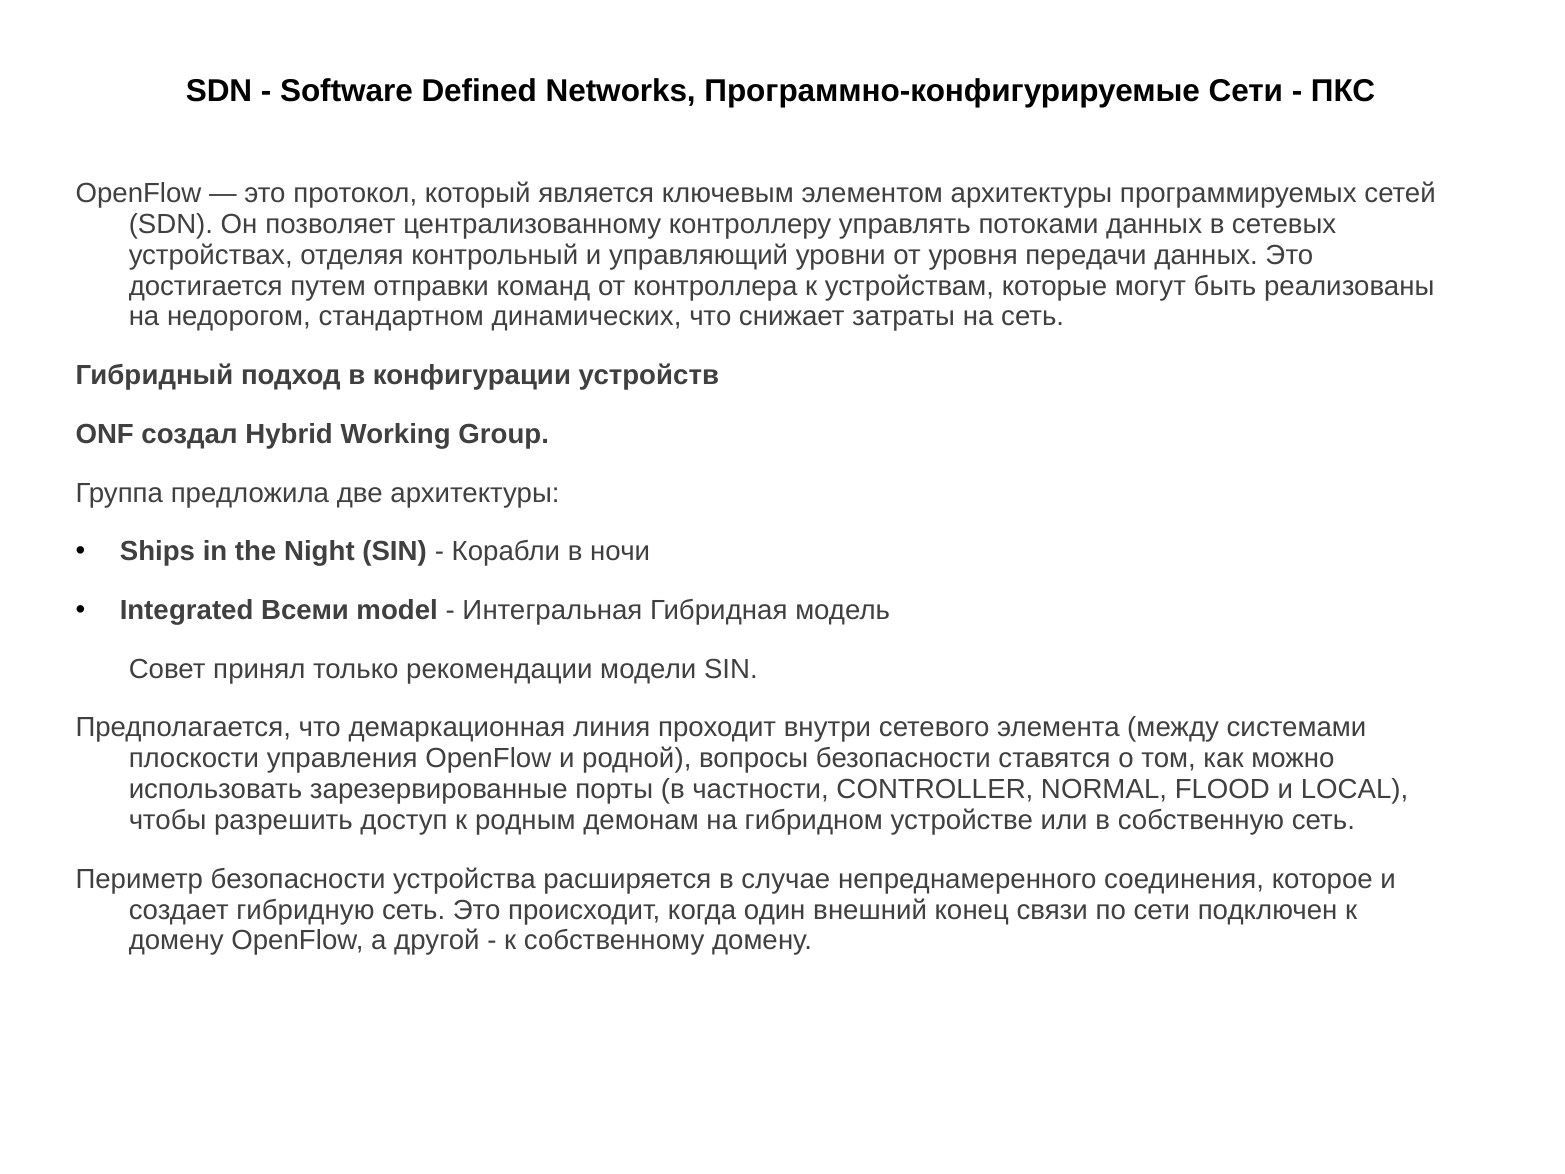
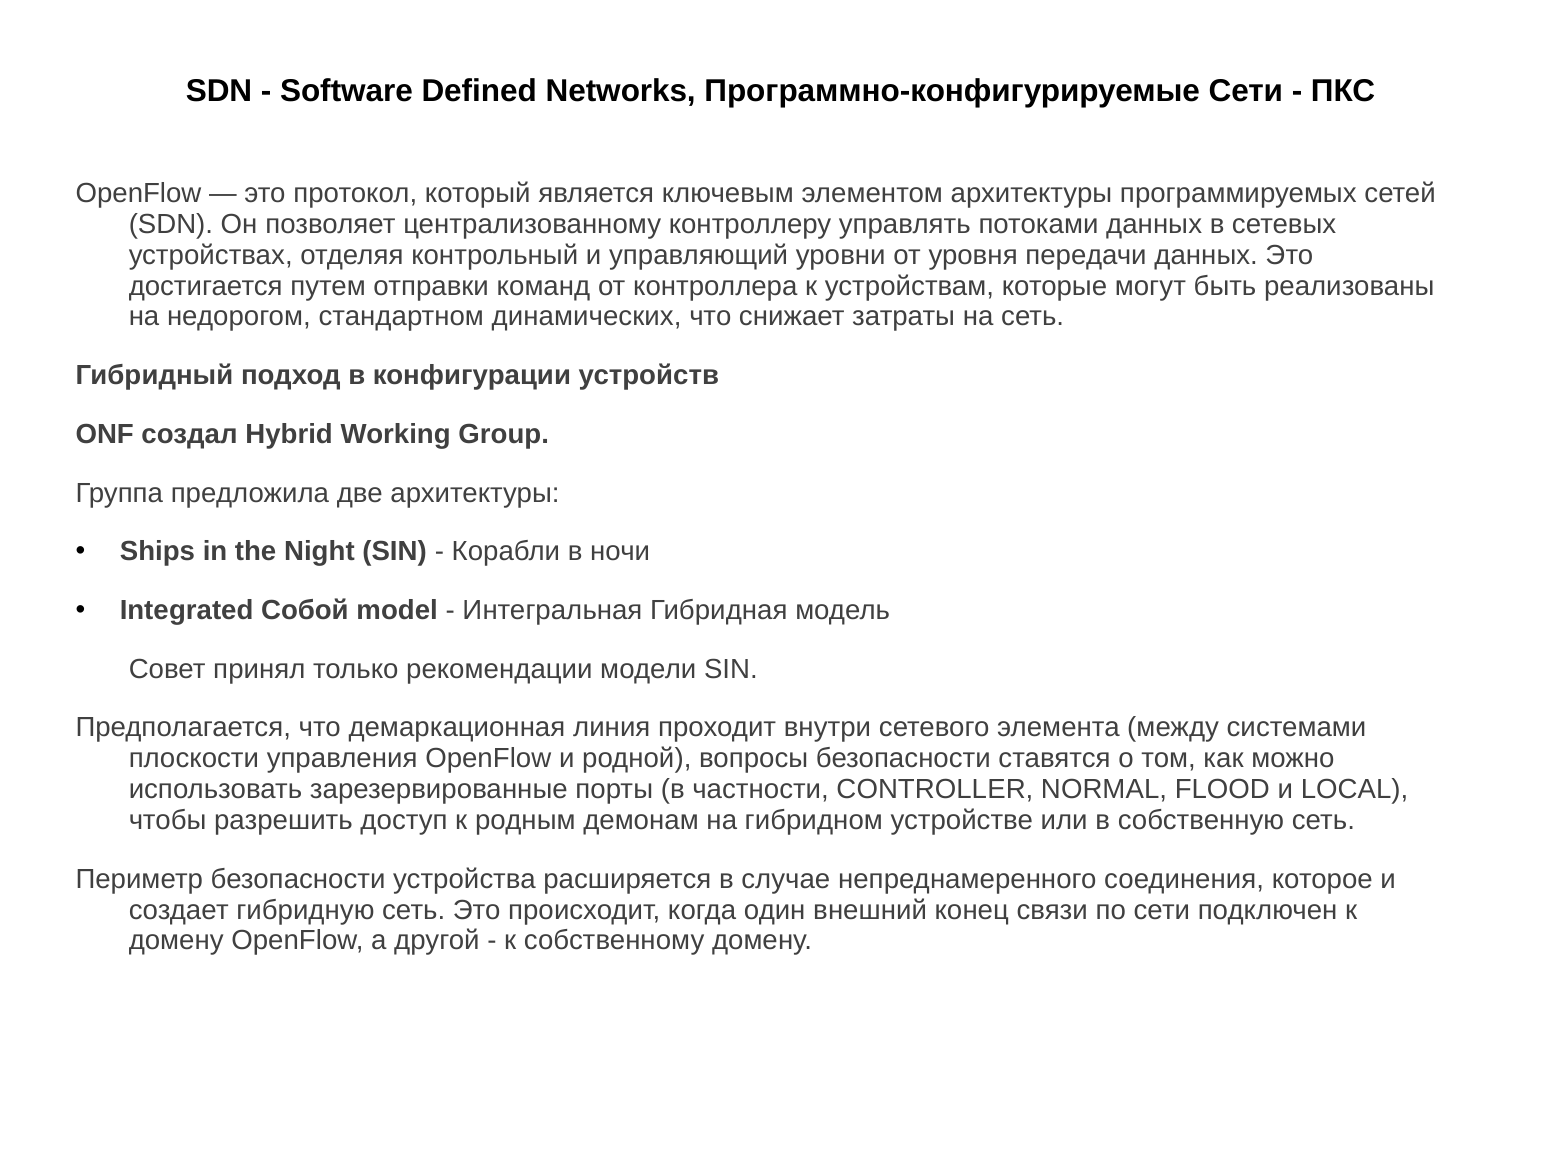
Всеми: Всеми -> Собой (305, 610)
